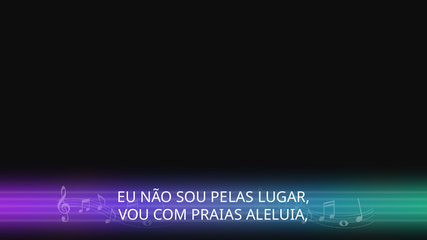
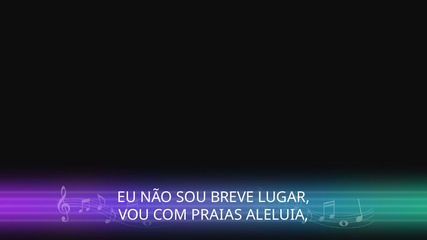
PELAS: PELAS -> BREVE (232, 197)
